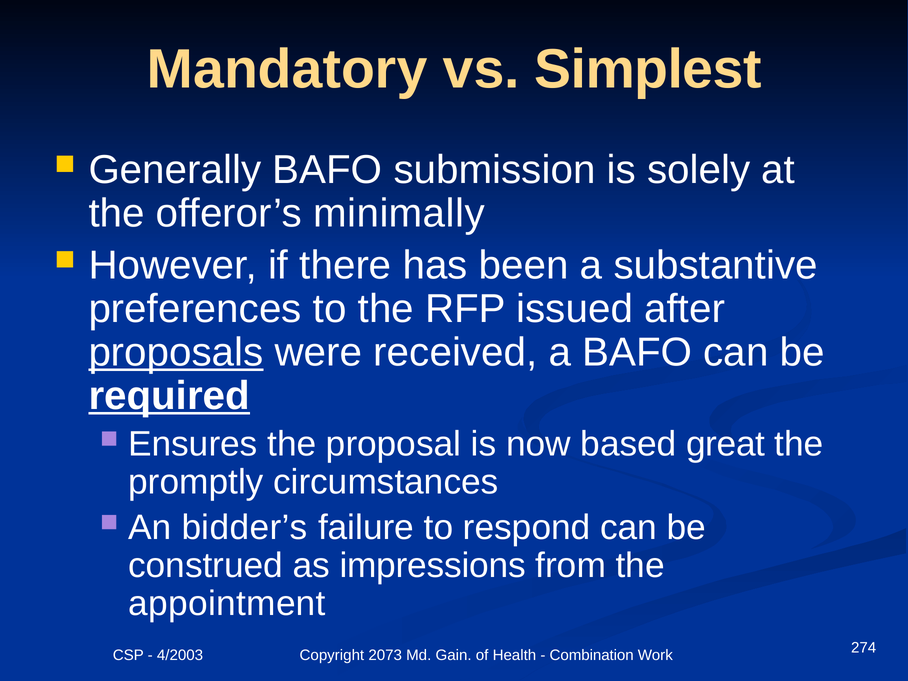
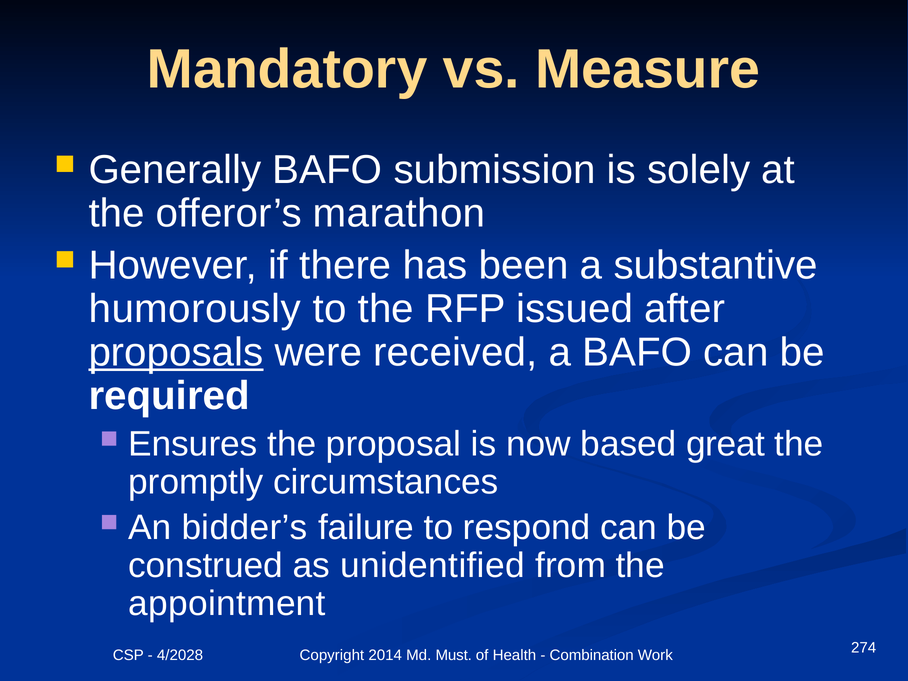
Simplest: Simplest -> Measure (648, 70)
minimally: minimally -> marathon (399, 214)
preferences: preferences -> humorously (195, 309)
required underline: present -> none (169, 396)
impressions: impressions -> unidentified (432, 566)
4/2003: 4/2003 -> 4/2028 (180, 655)
2073: 2073 -> 2014 (385, 655)
Gain: Gain -> Must (454, 655)
